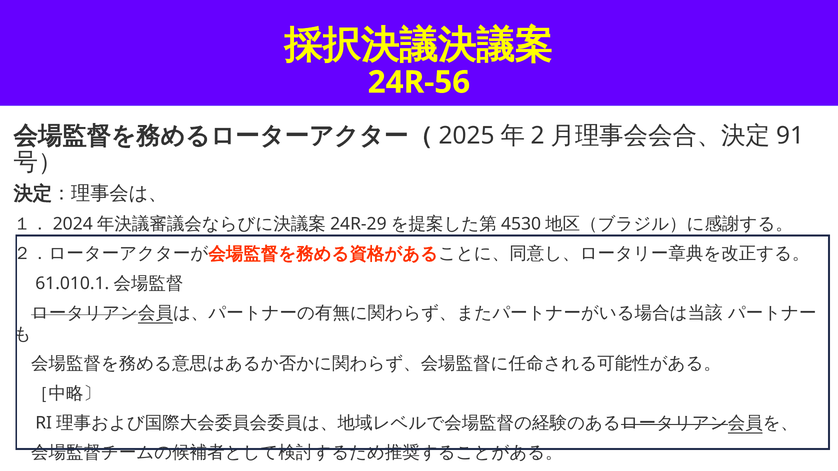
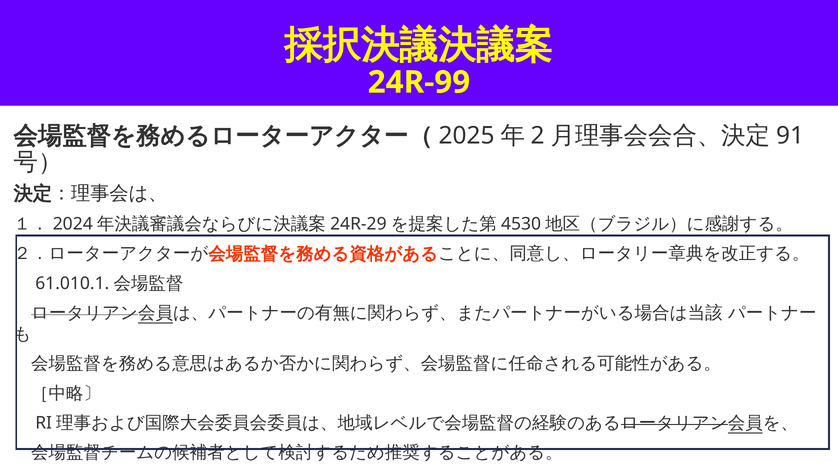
24R-56: 24R-56 -> 24R-99 (419, 82)
